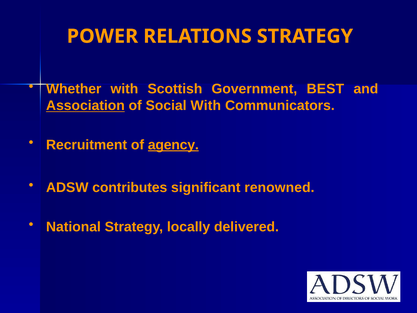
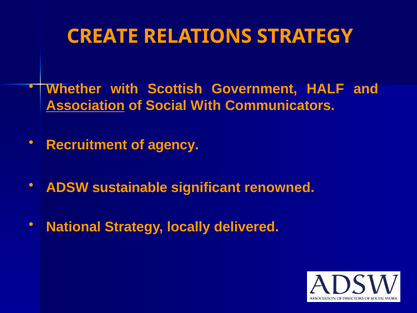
POWER: POWER -> CREATE (103, 36)
BEST: BEST -> HALF (325, 89)
agency underline: present -> none (173, 145)
contributes: contributes -> sustainable (130, 187)
